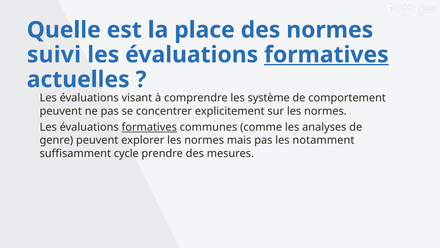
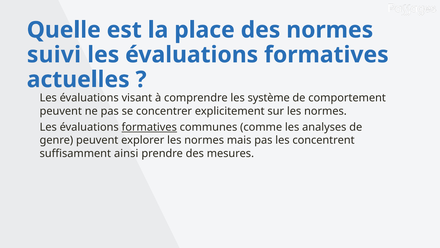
formatives underline: present -> none (326, 55)
notamment: notamment -> concentrent (324, 140)
cycle: cycle -> ainsi (126, 153)
